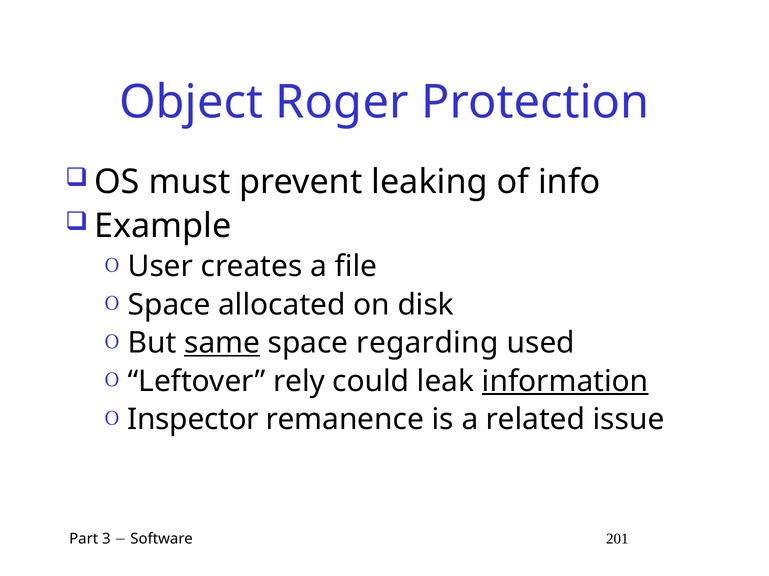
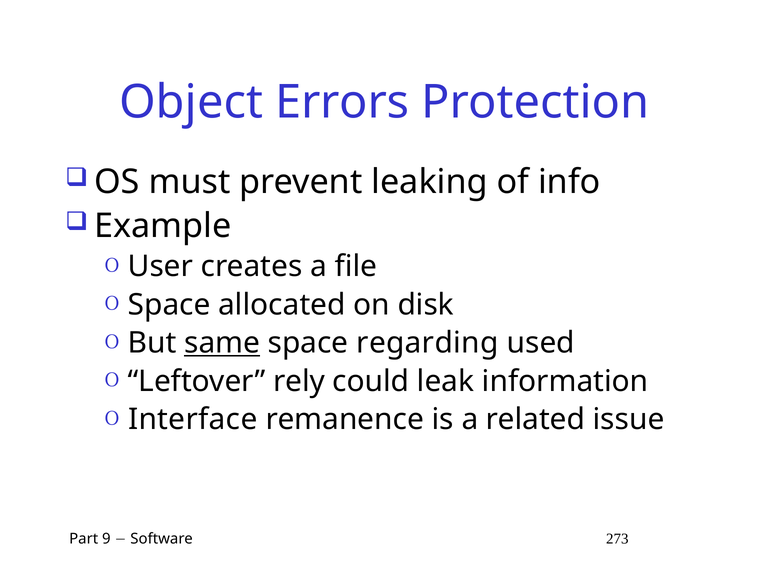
Roger: Roger -> Errors (342, 103)
information underline: present -> none (565, 382)
Inspector: Inspector -> Interface (193, 420)
3: 3 -> 9 (106, 539)
201: 201 -> 273 (617, 539)
